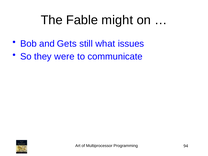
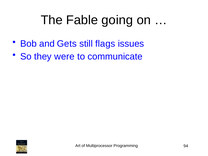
might: might -> going (117, 20)
what: what -> flags (105, 44)
